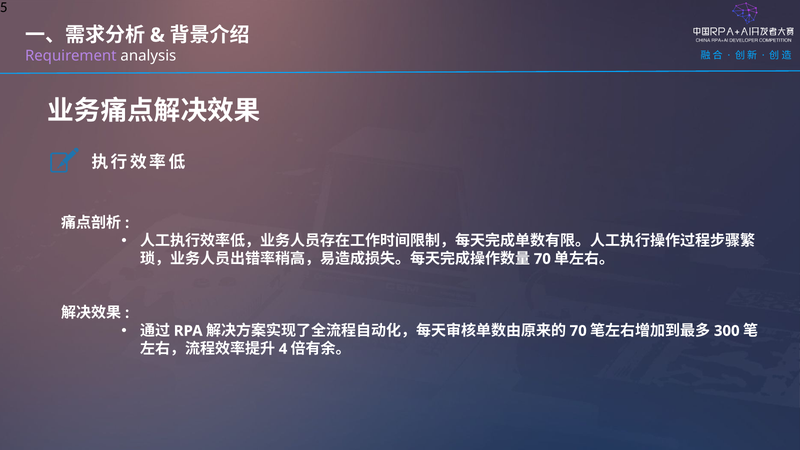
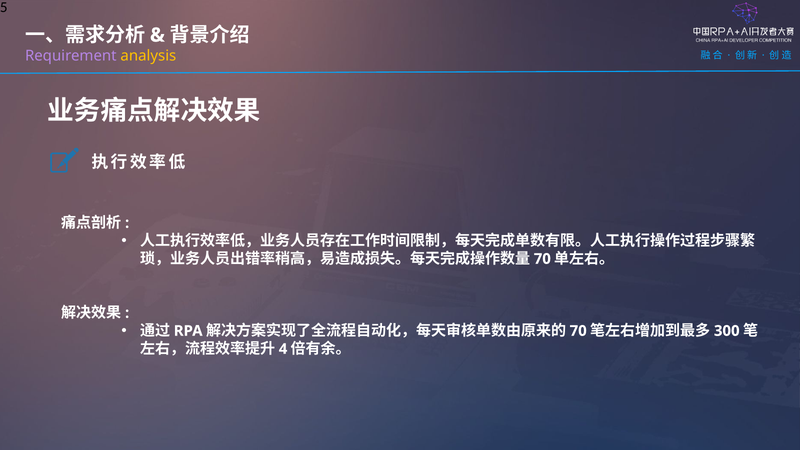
analysis colour: white -> yellow (148, 56)
